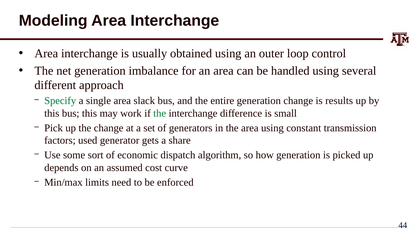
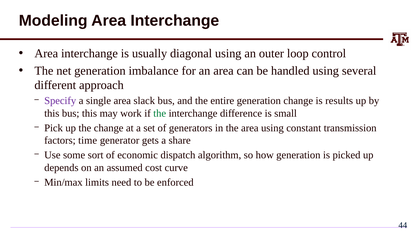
obtained: obtained -> diagonal (191, 54)
Specify colour: green -> purple (60, 101)
used: used -> time (88, 141)
